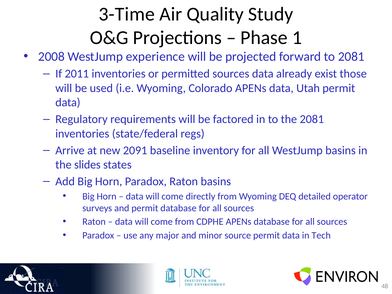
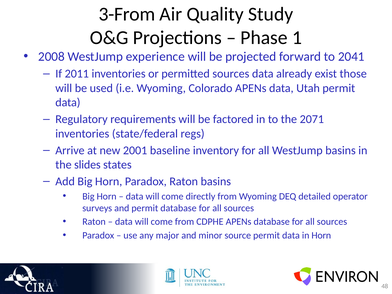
3-Time: 3-Time -> 3-From (127, 14)
to 2081: 2081 -> 2041 (351, 56)
the 2081: 2081 -> 2071 (312, 119)
2091: 2091 -> 2001 (135, 150)
in Tech: Tech -> Horn (321, 235)
